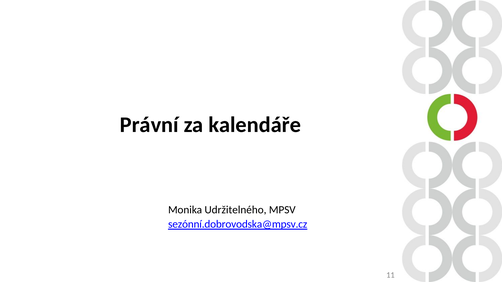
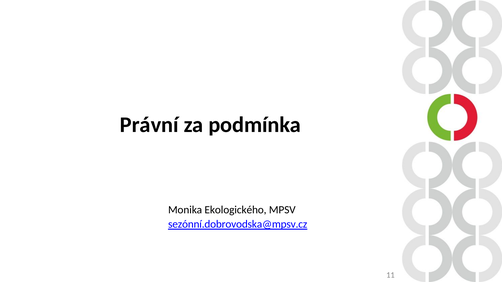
kalendáře: kalendáře -> podmínka (255, 125)
Udržitelného: Udržitelného -> Ekologického (236, 210)
